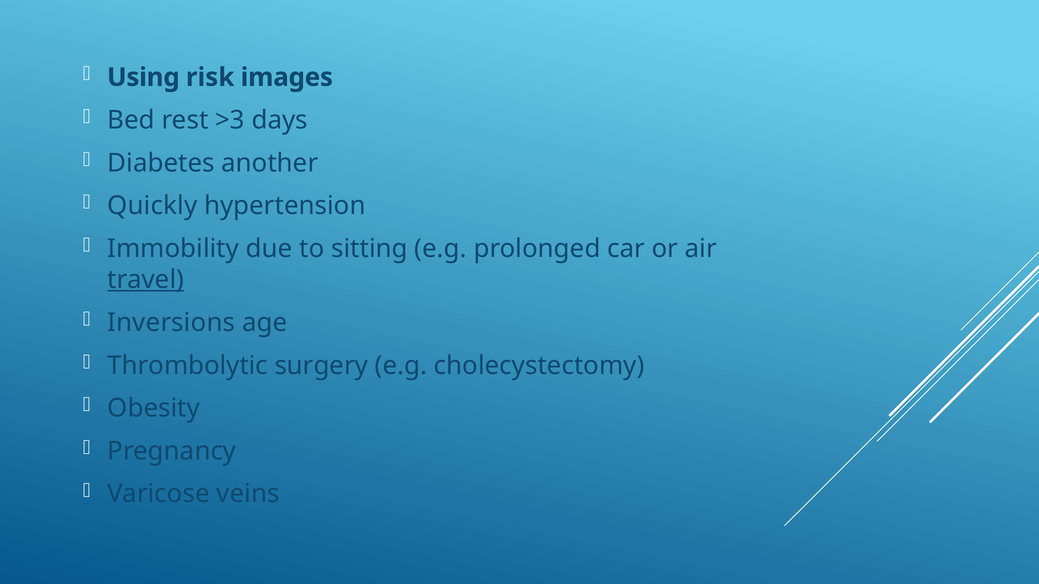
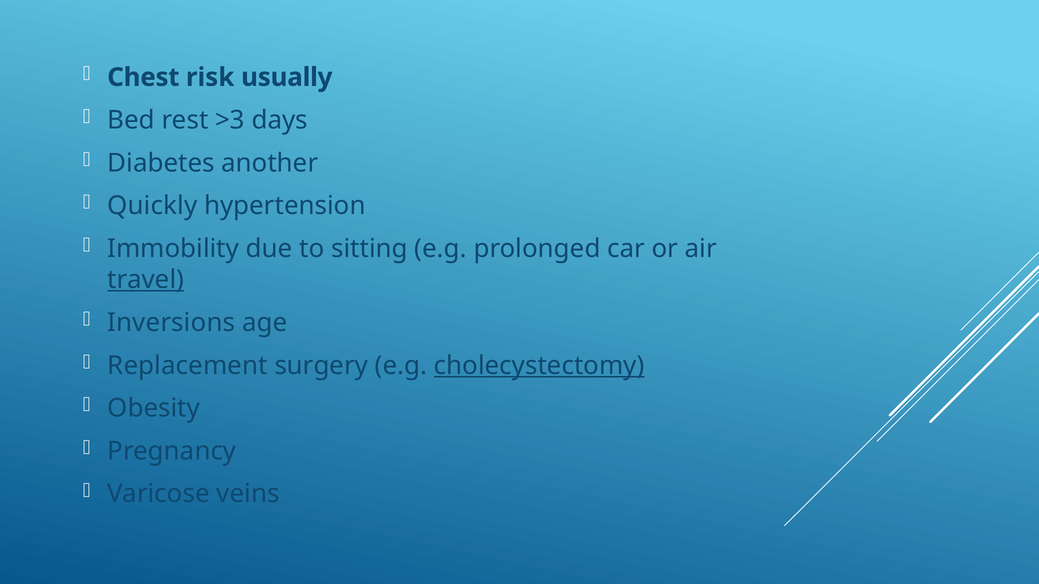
Using: Using -> Chest (143, 77)
images: images -> usually (287, 77)
Thrombolytic: Thrombolytic -> Replacement (188, 366)
cholecystectomy underline: none -> present (539, 366)
